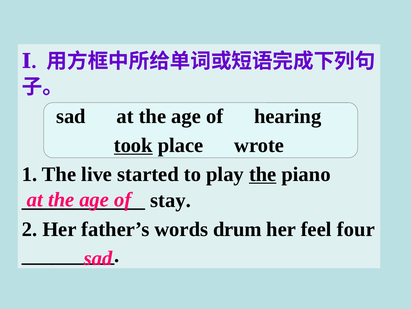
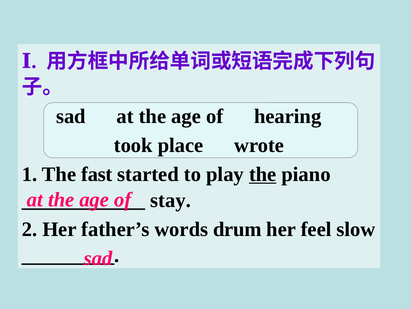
took underline: present -> none (133, 145)
live: live -> fast (97, 174)
four: four -> slow (356, 229)
